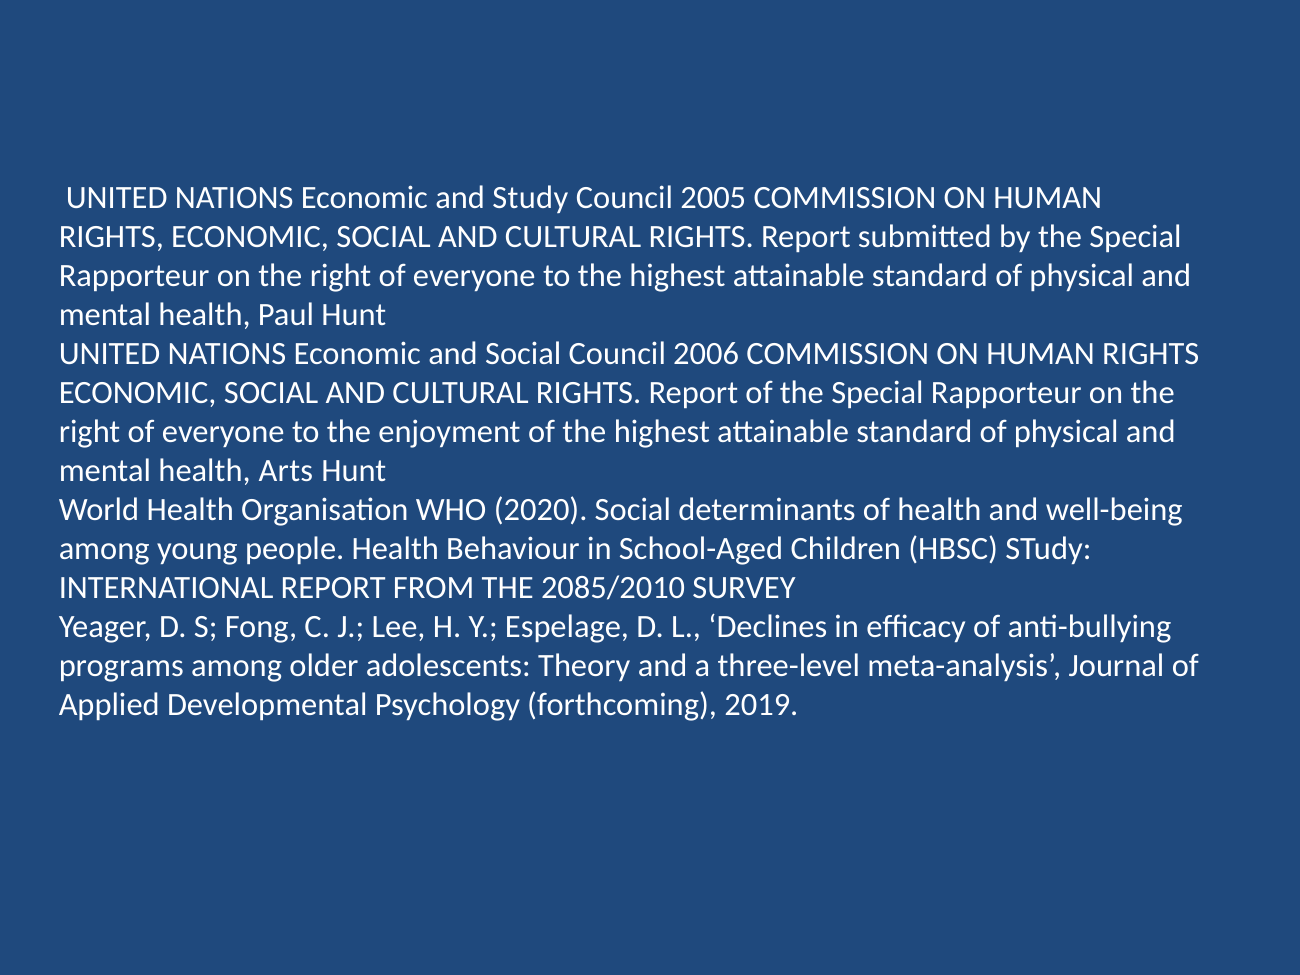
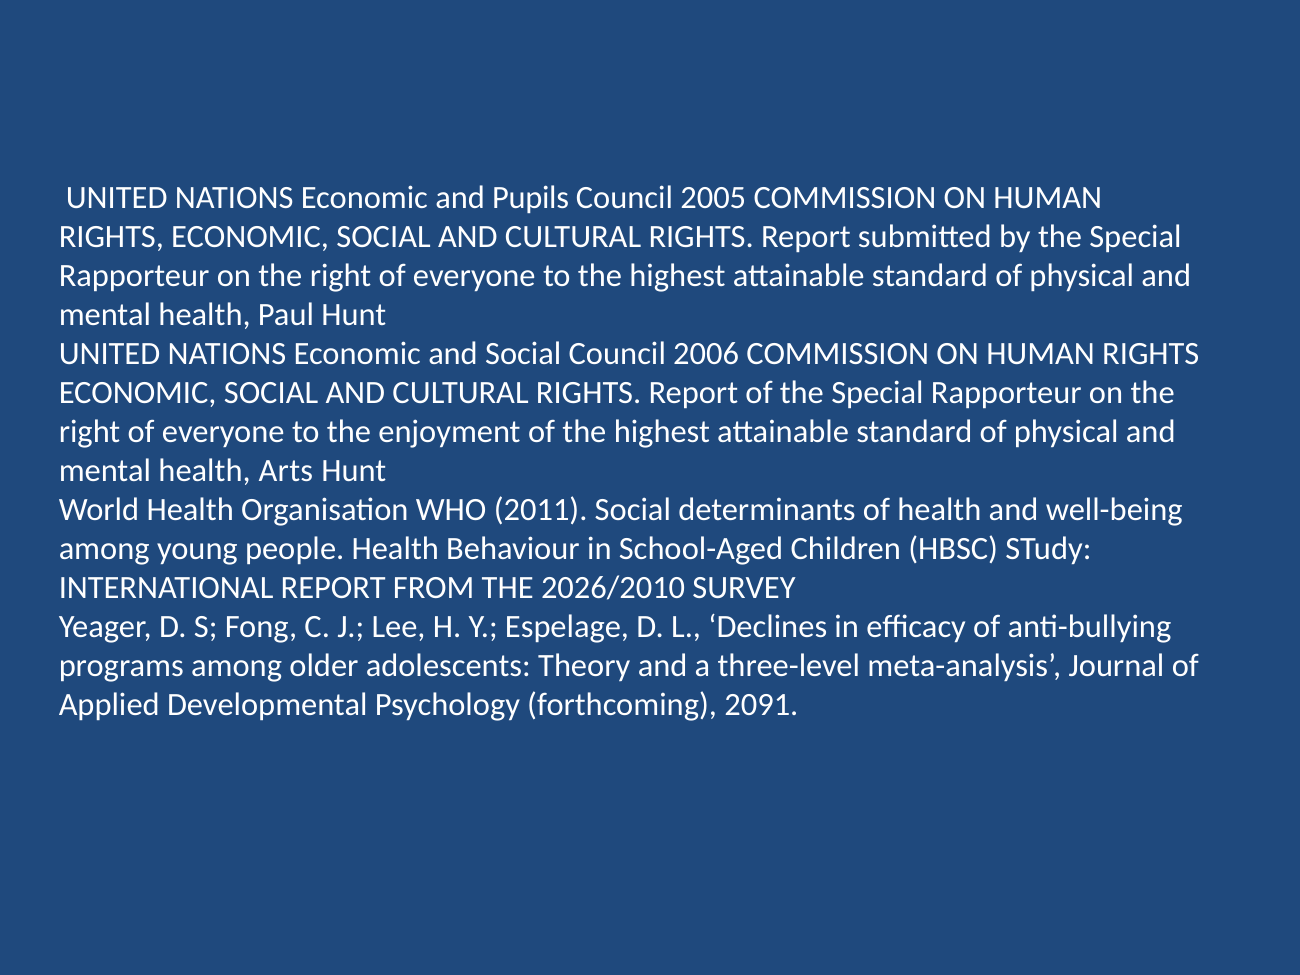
and Study: Study -> Pupils (531, 198)
2020: 2020 -> 2011 (541, 510)
2085/2010: 2085/2010 -> 2026/2010 (613, 588)
2019: 2019 -> 2091 (761, 705)
